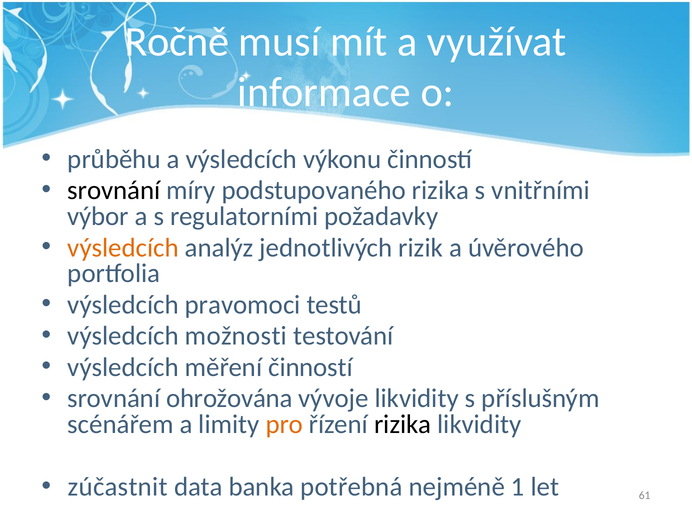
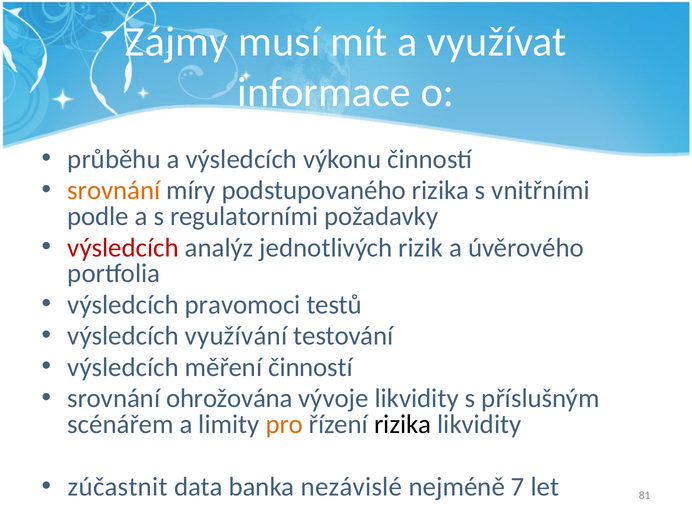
Ročně: Ročně -> Zájmy (177, 42)
srovnání colour: black -> orange (114, 191)
výbor: výbor -> podle (98, 216)
výsledcích colour: orange -> red (123, 248)
možnosti: možnosti -> využívání (236, 336)
potřebná: potřebná -> nezávislé (351, 487)
1: 1 -> 7 (518, 487)
61: 61 -> 81 (645, 496)
